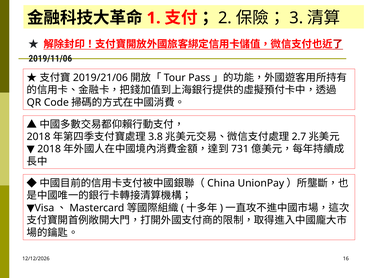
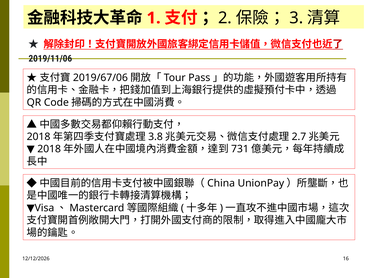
2019/21/06: 2019/21/06 -> 2019/67/06 (100, 78)
